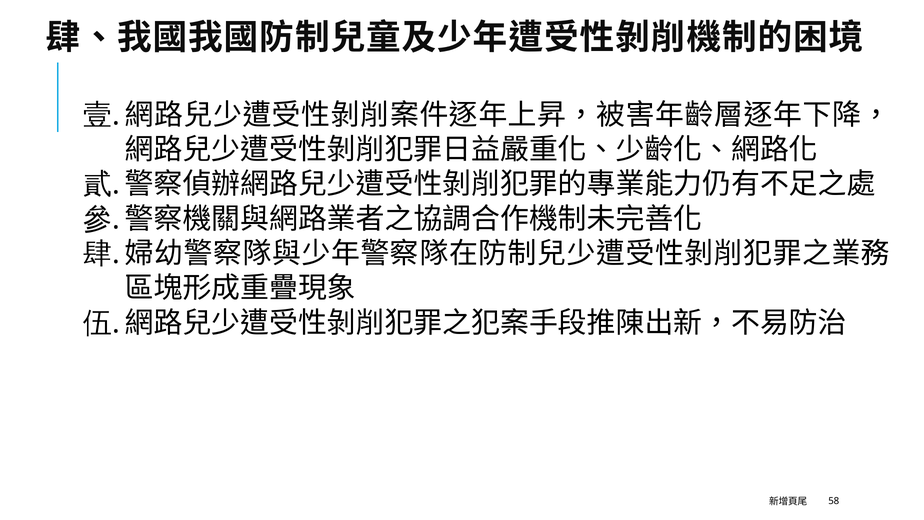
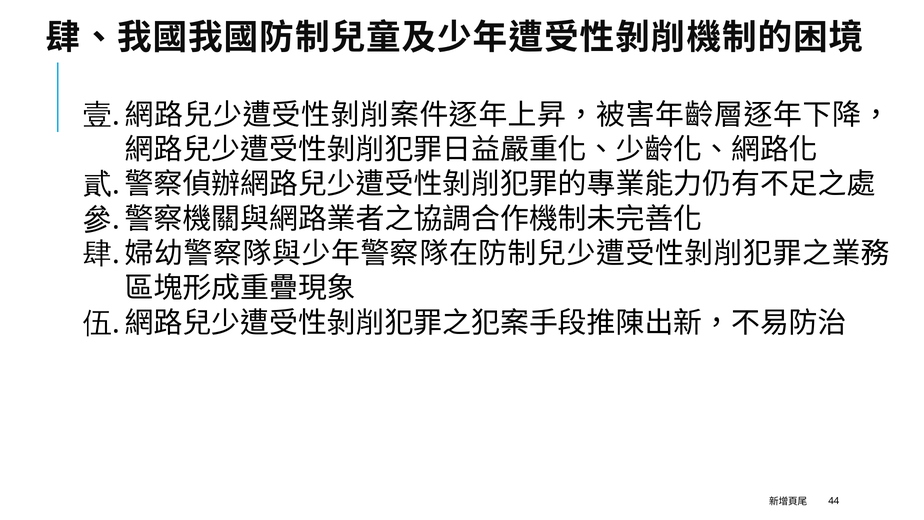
58: 58 -> 44 (834, 501)
